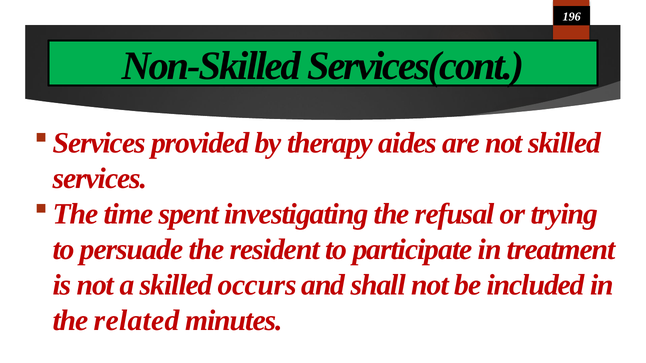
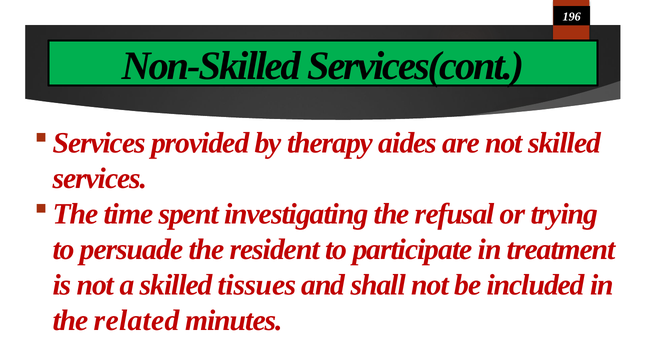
occurs: occurs -> tissues (257, 285)
